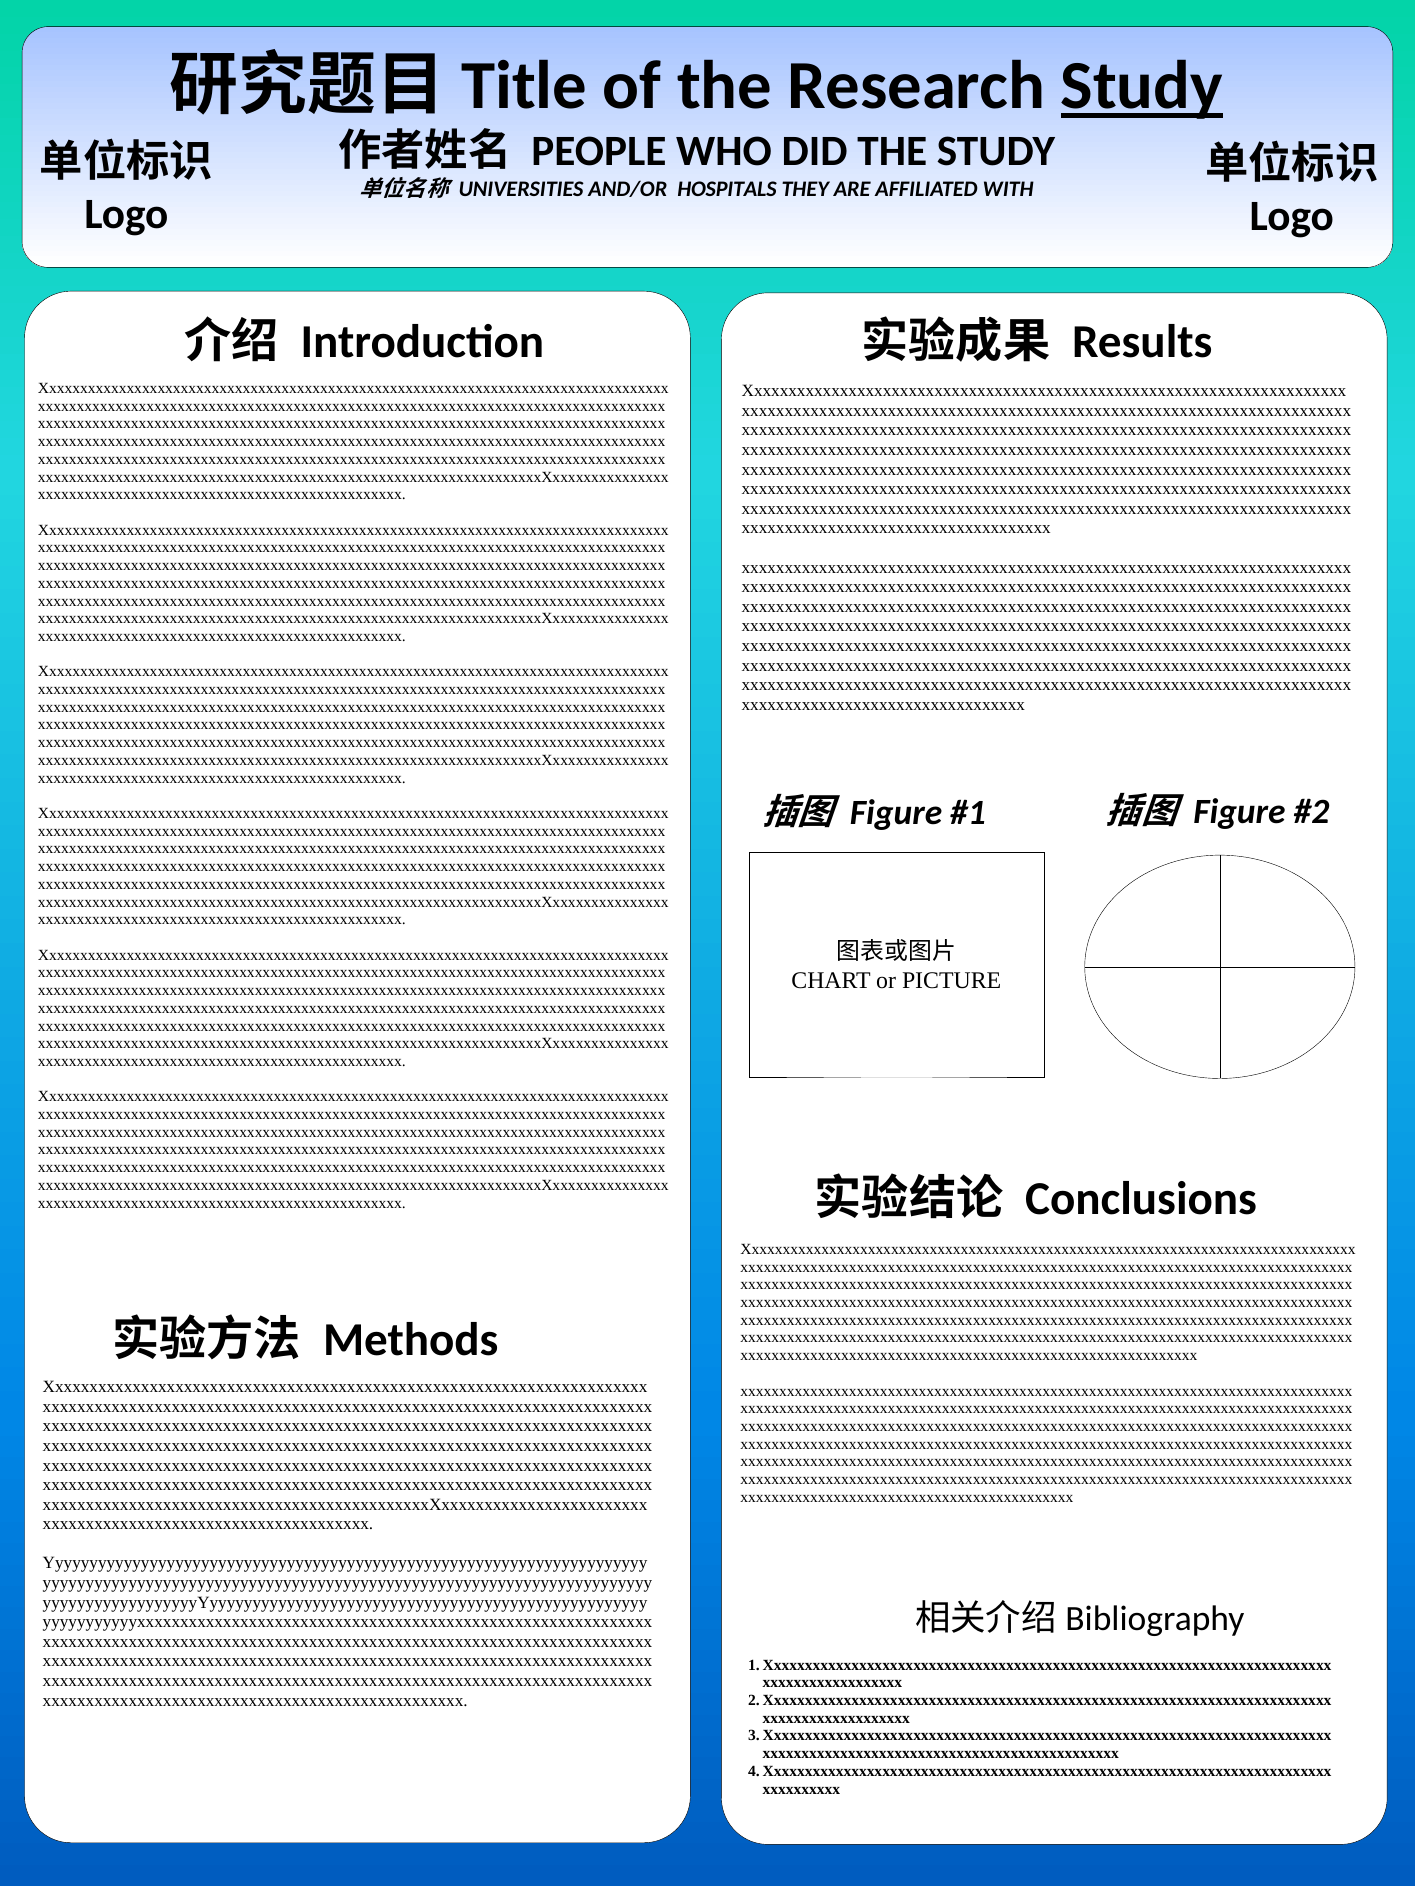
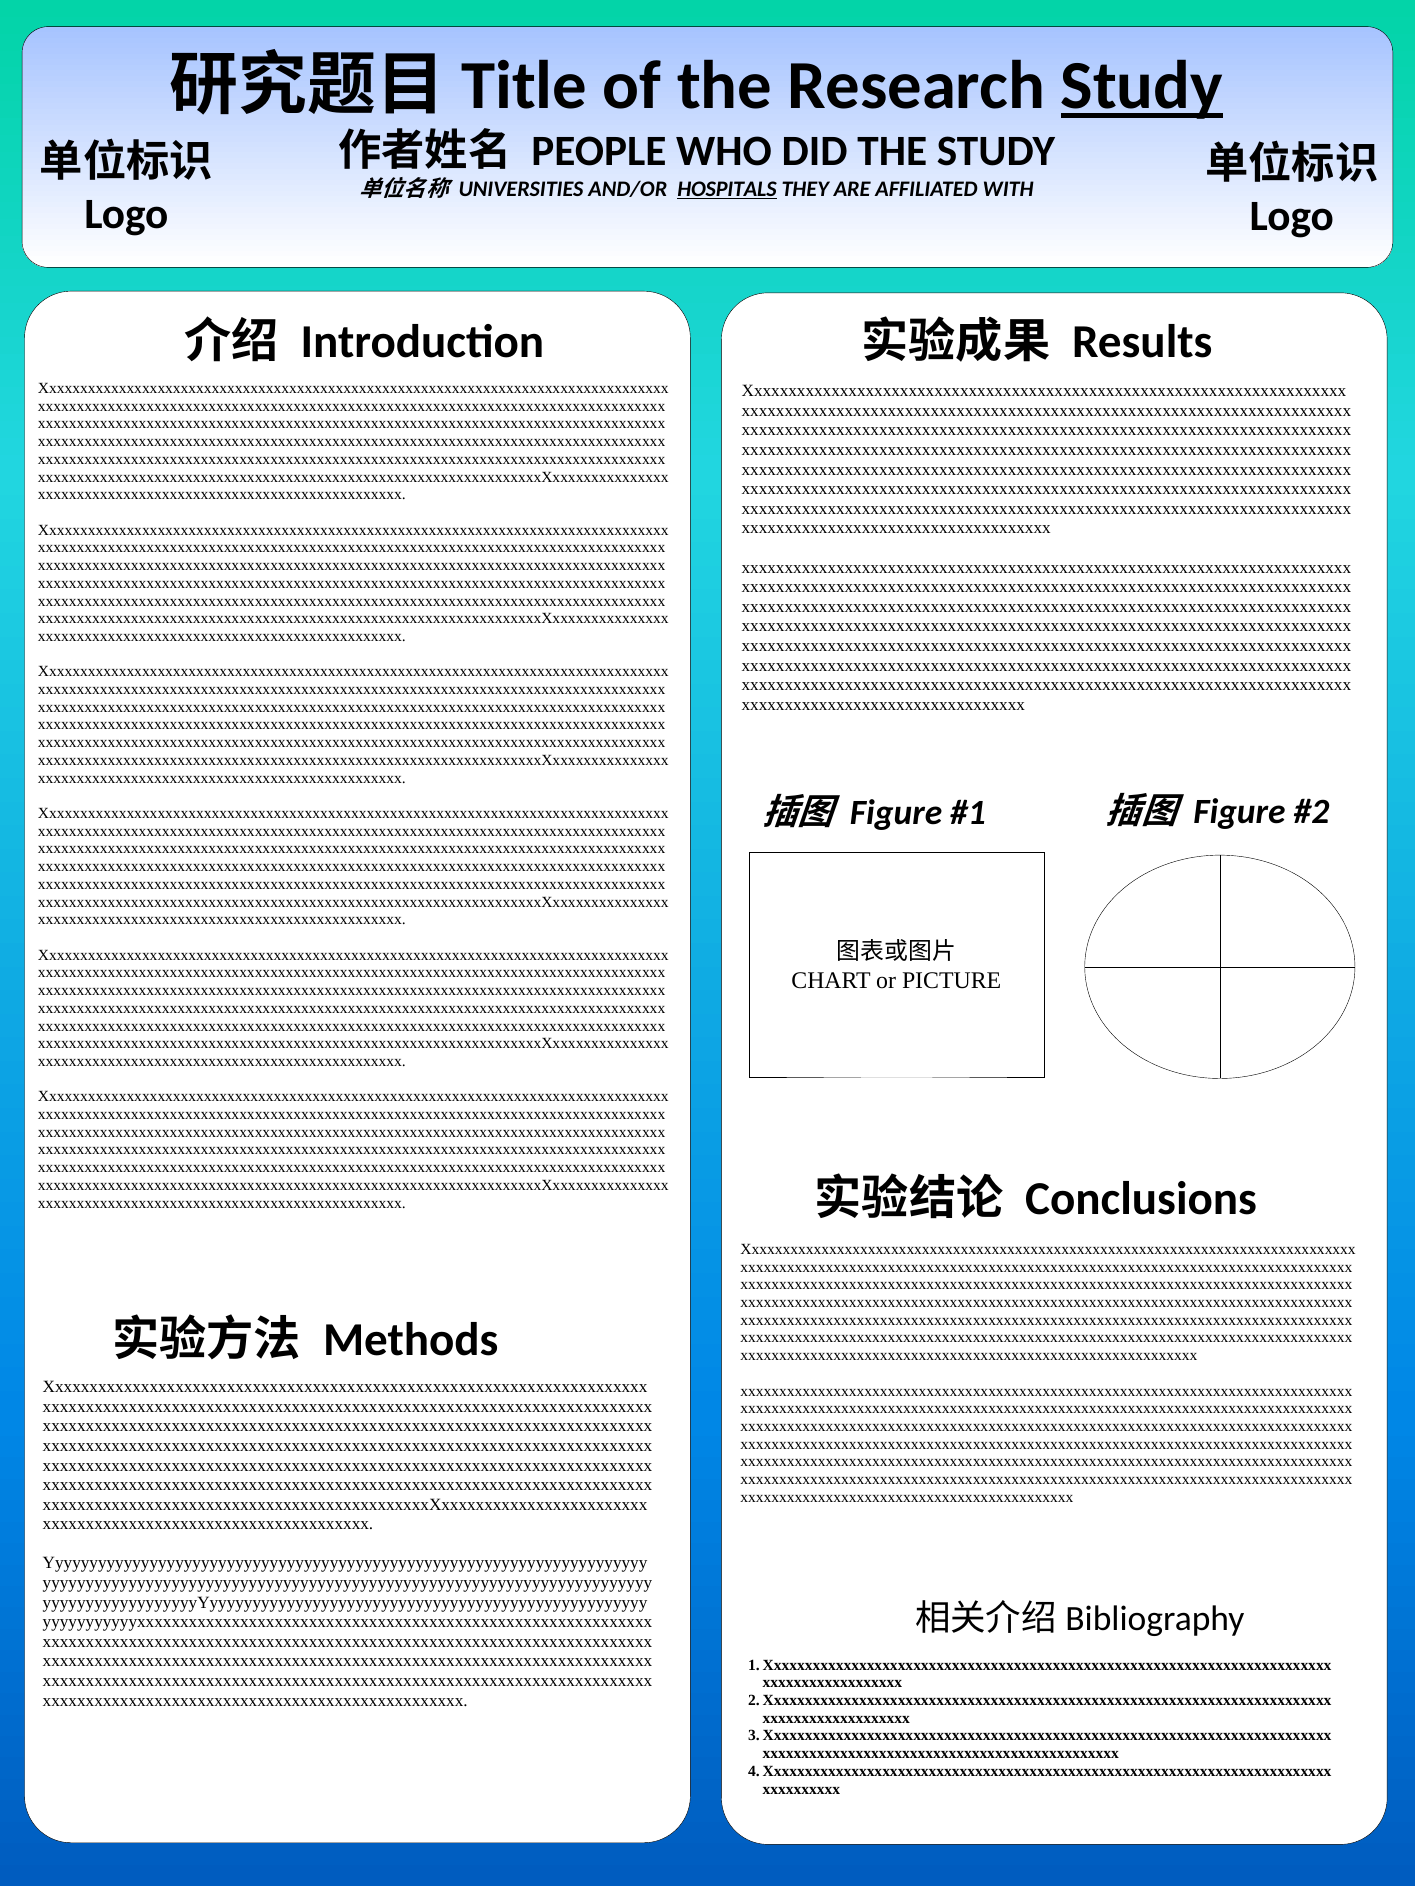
HOSPITALS underline: none -> present (727, 189)
